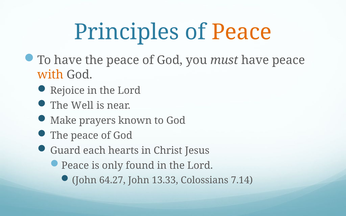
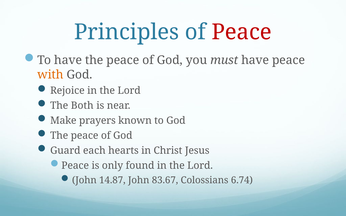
Peace colour: orange -> red (242, 32)
Well: Well -> Both (82, 106)
64.27: 64.27 -> 14.87 (112, 180)
13.33: 13.33 -> 83.67 (165, 180)
7.14: 7.14 -> 6.74 (242, 180)
